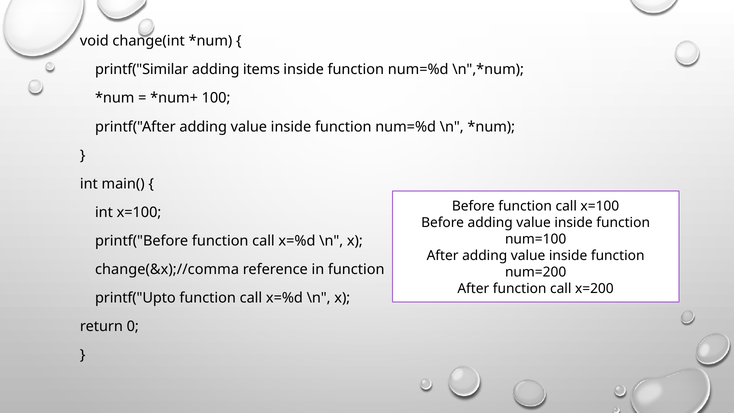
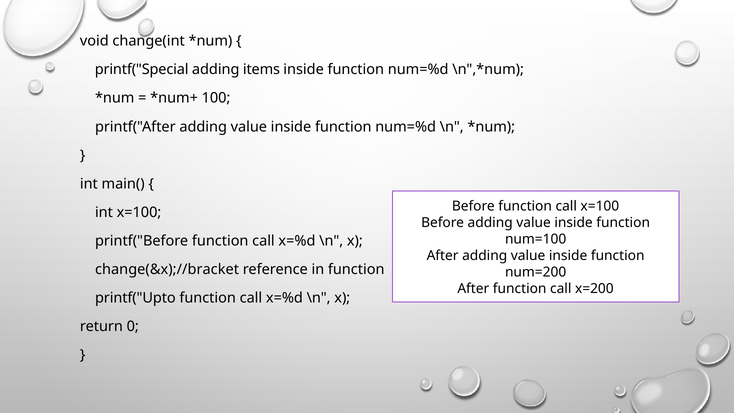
printf("Similar: printf("Similar -> printf("Special (142, 70)
change(&x);//comma: change(&x);//comma -> change(&x);//bracket (167, 269)
